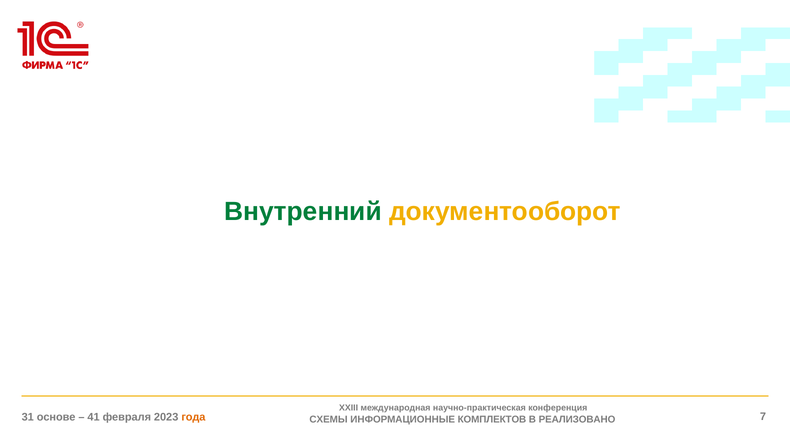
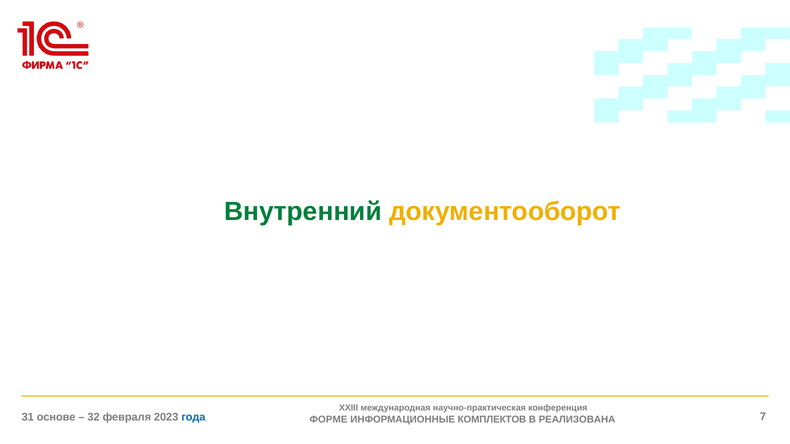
41: 41 -> 32 (94, 418)
года colour: orange -> blue (193, 418)
СХЕМЫ: СХЕМЫ -> ФОРМЕ (328, 420)
РЕАЛИЗОВАНО: РЕАЛИЗОВАНО -> РЕАЛИЗОВАНА (577, 420)
